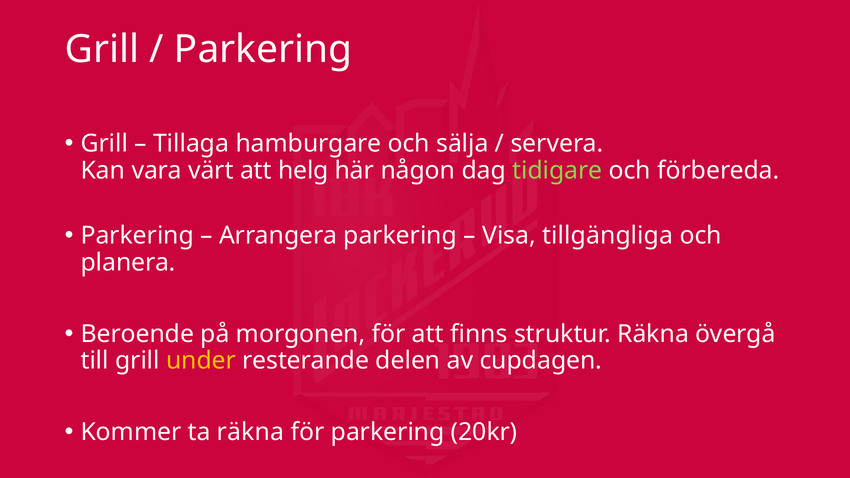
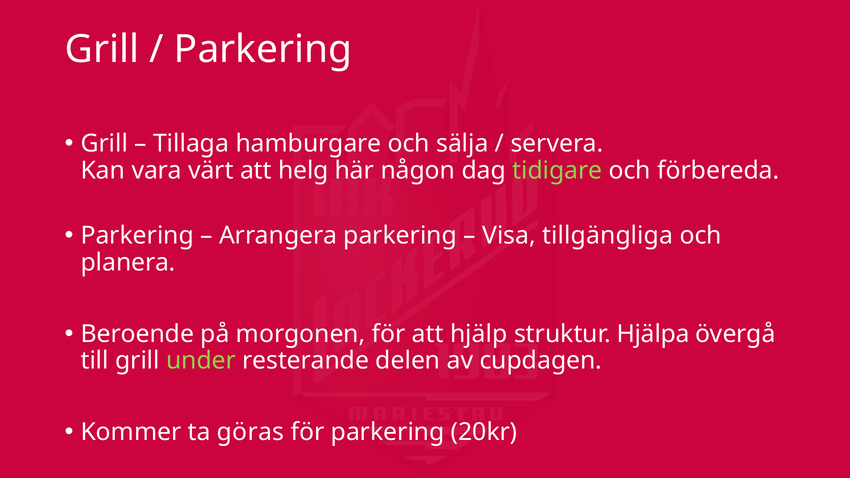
finns: finns -> hjälp (479, 334)
struktur Räkna: Räkna -> Hjälpa (653, 334)
under colour: yellow -> light green (201, 361)
ta räkna: räkna -> göras (251, 432)
